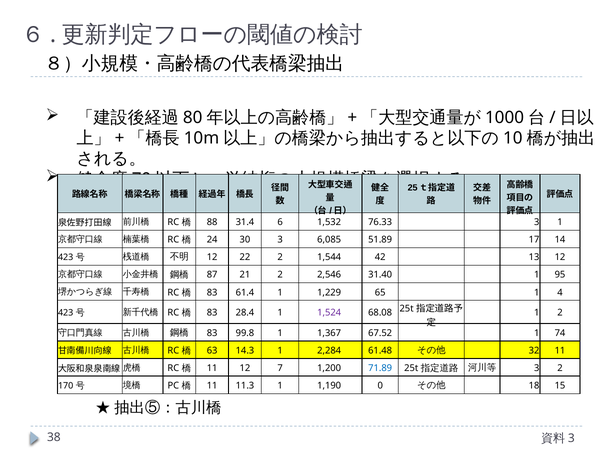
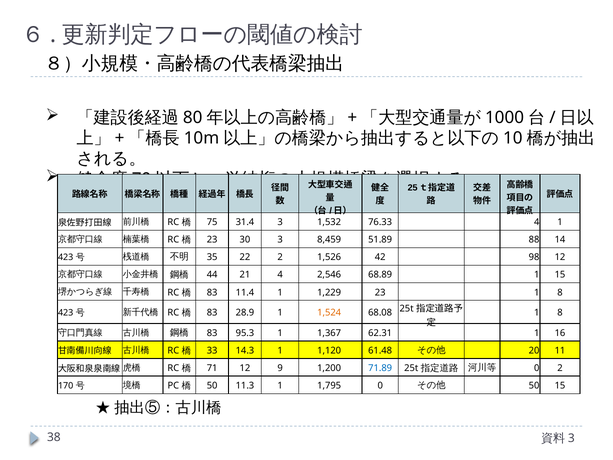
88: 88 -> 75 (212, 222)
31.4 6: 6 -> 3 (280, 222)
76.33 3: 3 -> 4 (537, 222)
24: 24 -> 23 (212, 240)
6,085: 6,085 -> 8,459 (329, 240)
17: 17 -> 88 (534, 240)
12: 12 -> 35 (212, 257)
1,544: 1,544 -> 1,526 (329, 257)
13: 13 -> 98 (534, 257)
87: 87 -> 44 (212, 275)
21 2: 2 -> 4 (280, 275)
31.40: 31.40 -> 68.89 (380, 275)
1 95: 95 -> 15 (560, 275)
61.4: 61.4 -> 11.4 (245, 292)
1,229 65: 65 -> 23 (380, 292)
4: 4 -> 8 (560, 292)
2: 2 -> 8 (560, 313)
28.4: 28.4 -> 28.9 (245, 313)
1,524 colour: purple -> orange (329, 313)
99.8: 99.8 -> 95.3 (245, 333)
67.52: 67.52 -> 62.31 (380, 333)
74: 74 -> 16 (560, 333)
63: 63 -> 33 (212, 350)
2,284: 2,284 -> 1,120 (329, 350)
32: 32 -> 20 (534, 350)
11: 11 -> 71 (212, 368)
7: 7 -> 9 (280, 368)
3: 3 -> 0 (537, 368)
11: 11 -> 50 (212, 385)
1,190: 1,190 -> 1,795 (329, 385)
18: 18 -> 50 (534, 385)
